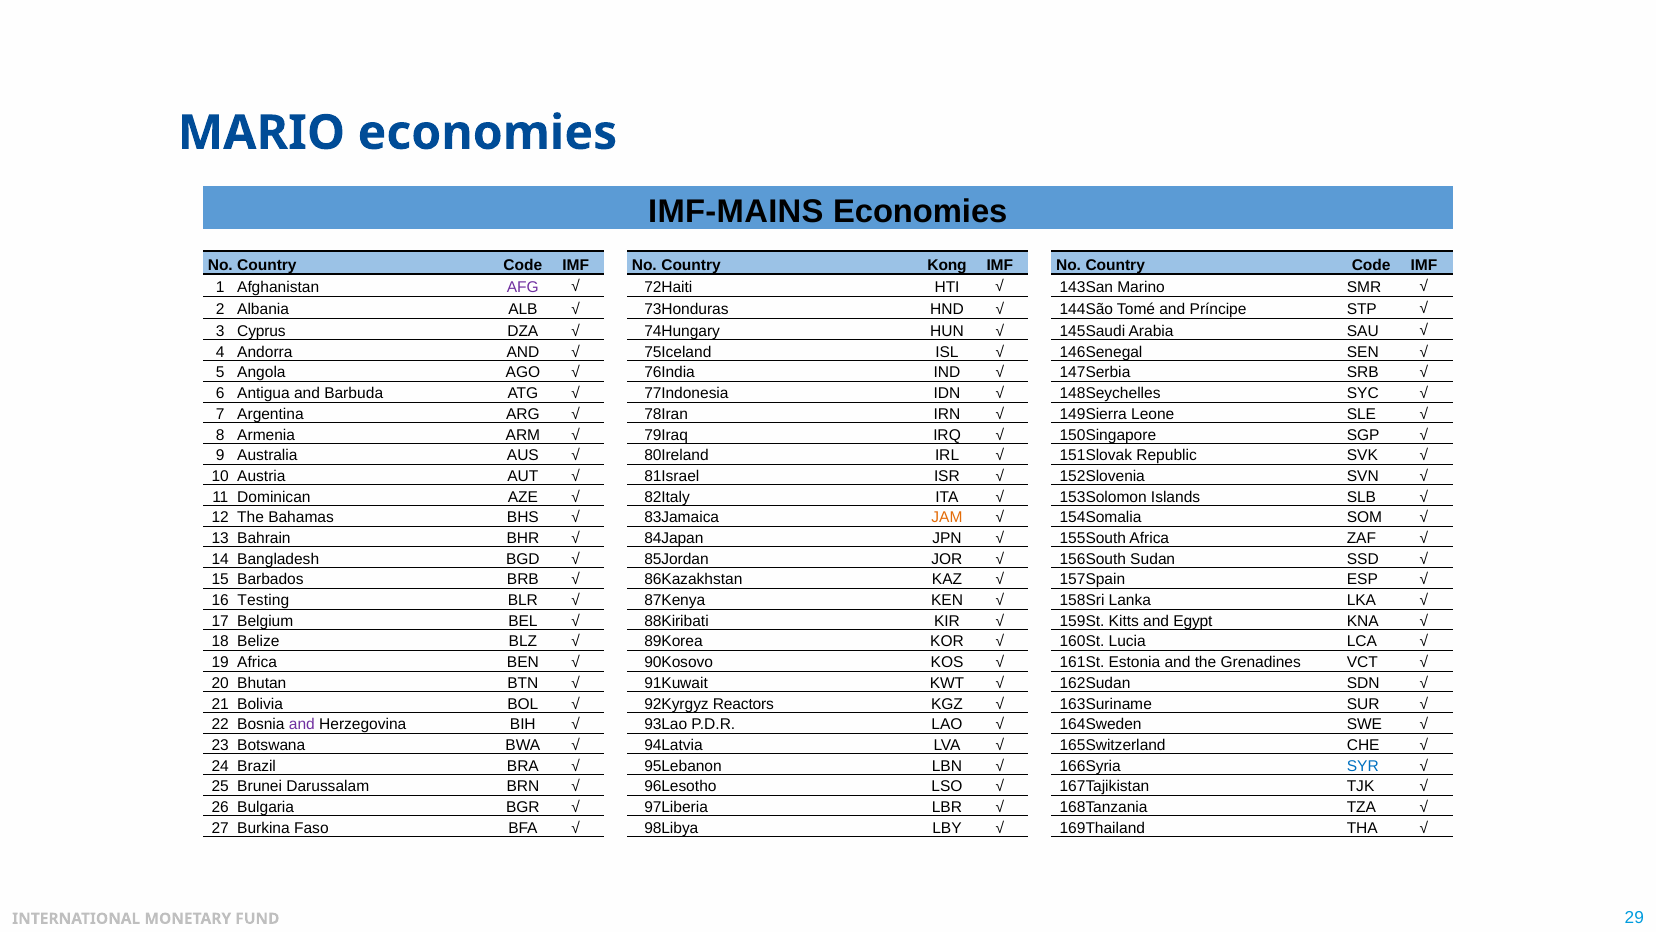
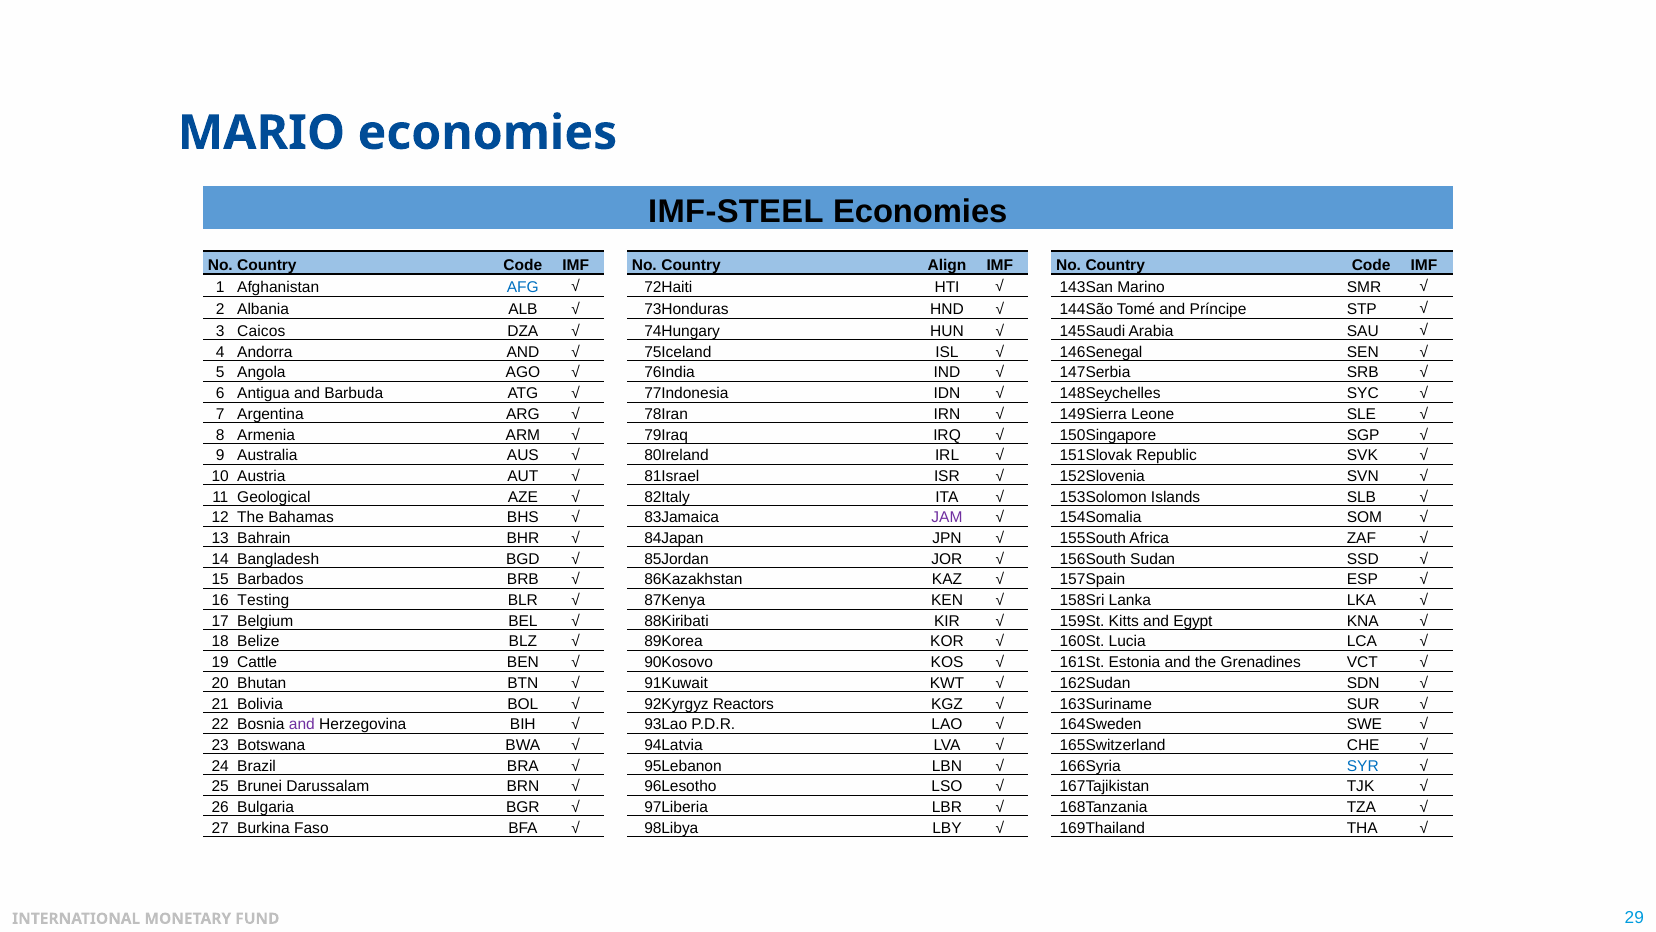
IMF-MAINS: IMF-MAINS -> IMF-STEEL (736, 211)
Kong: Kong -> Align (947, 266)
AFG colour: purple -> blue (523, 287)
Cyprus: Cyprus -> Caicos (261, 331)
Dominican: Dominican -> Geological (274, 497)
JAM colour: orange -> purple (947, 517)
19 Africa: Africa -> Cattle (257, 662)
